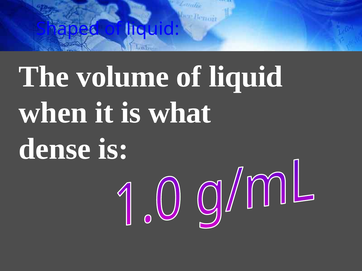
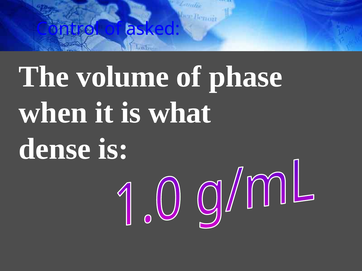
Shaped: Shaped -> Control (68, 29)
liquid: liquid -> asked (153, 29)
liquid: liquid -> phase (246, 77)
